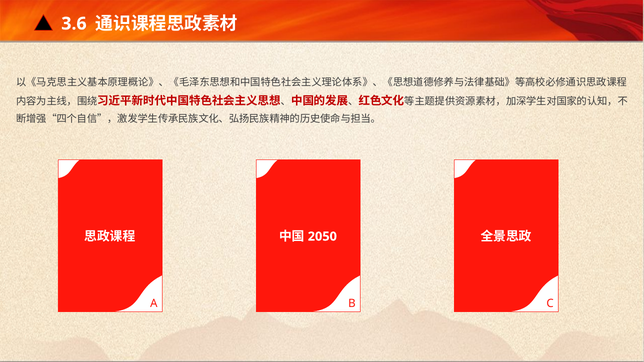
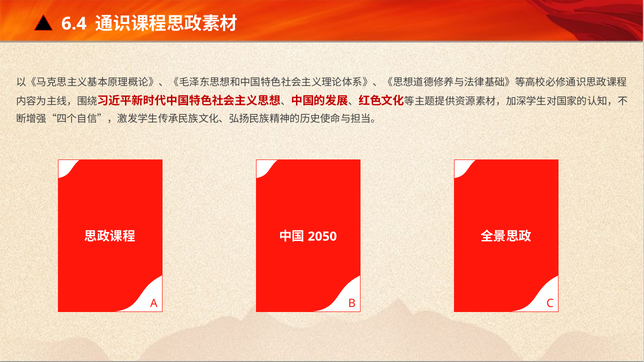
3.6: 3.6 -> 6.4 (74, 24)
